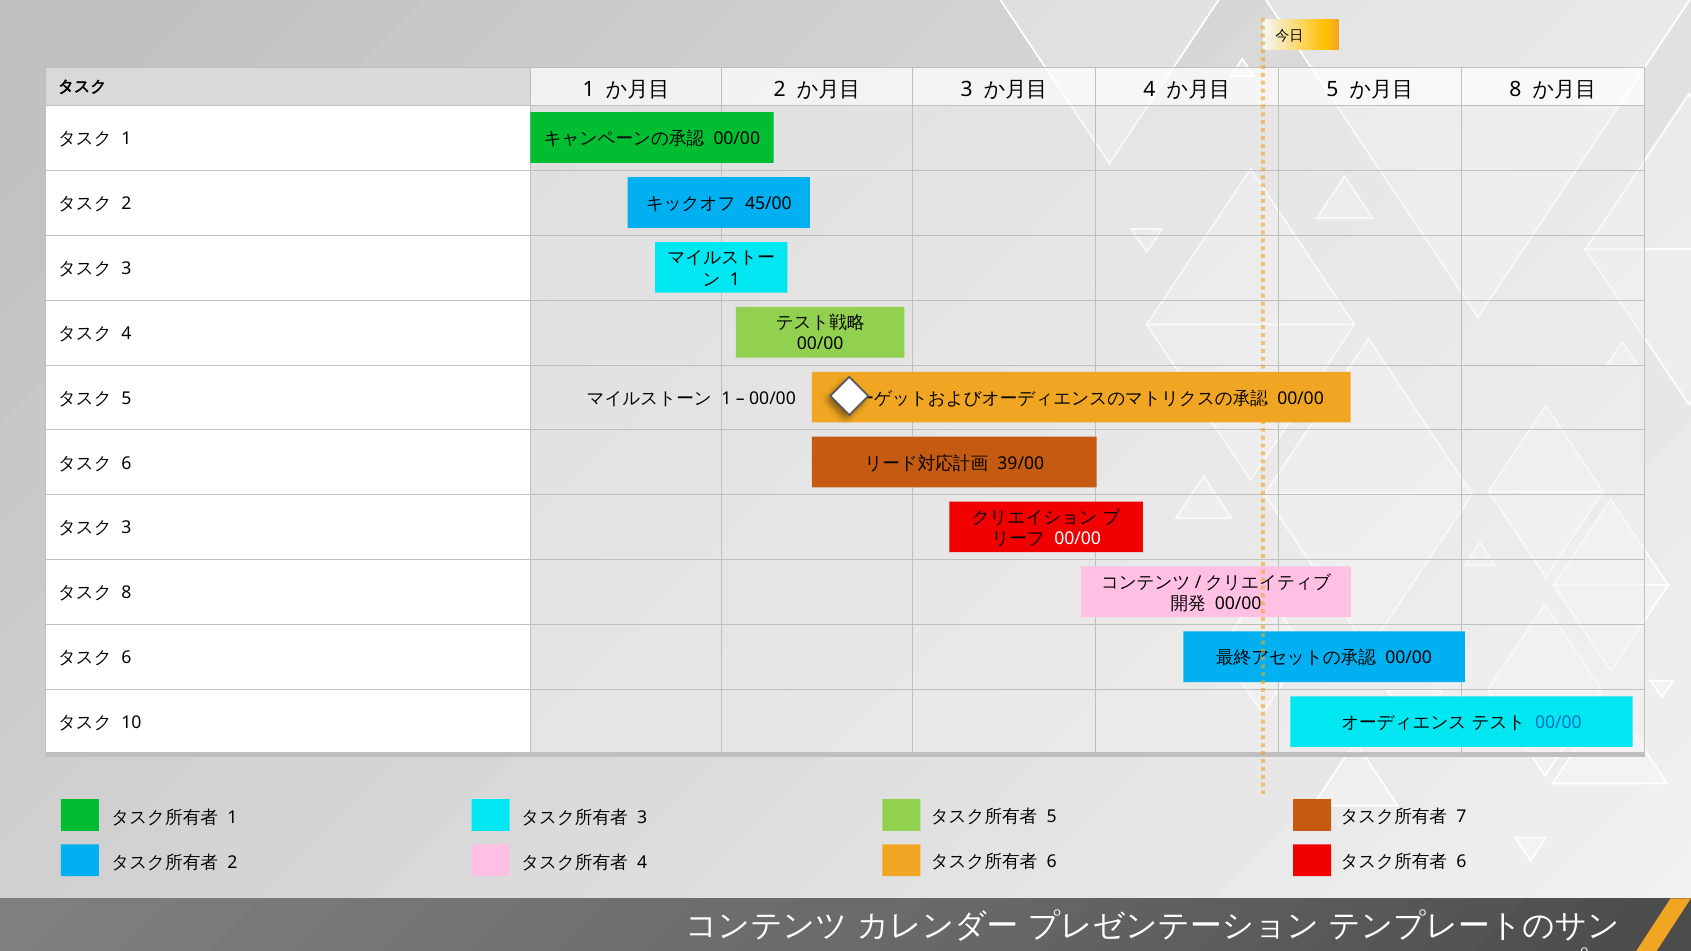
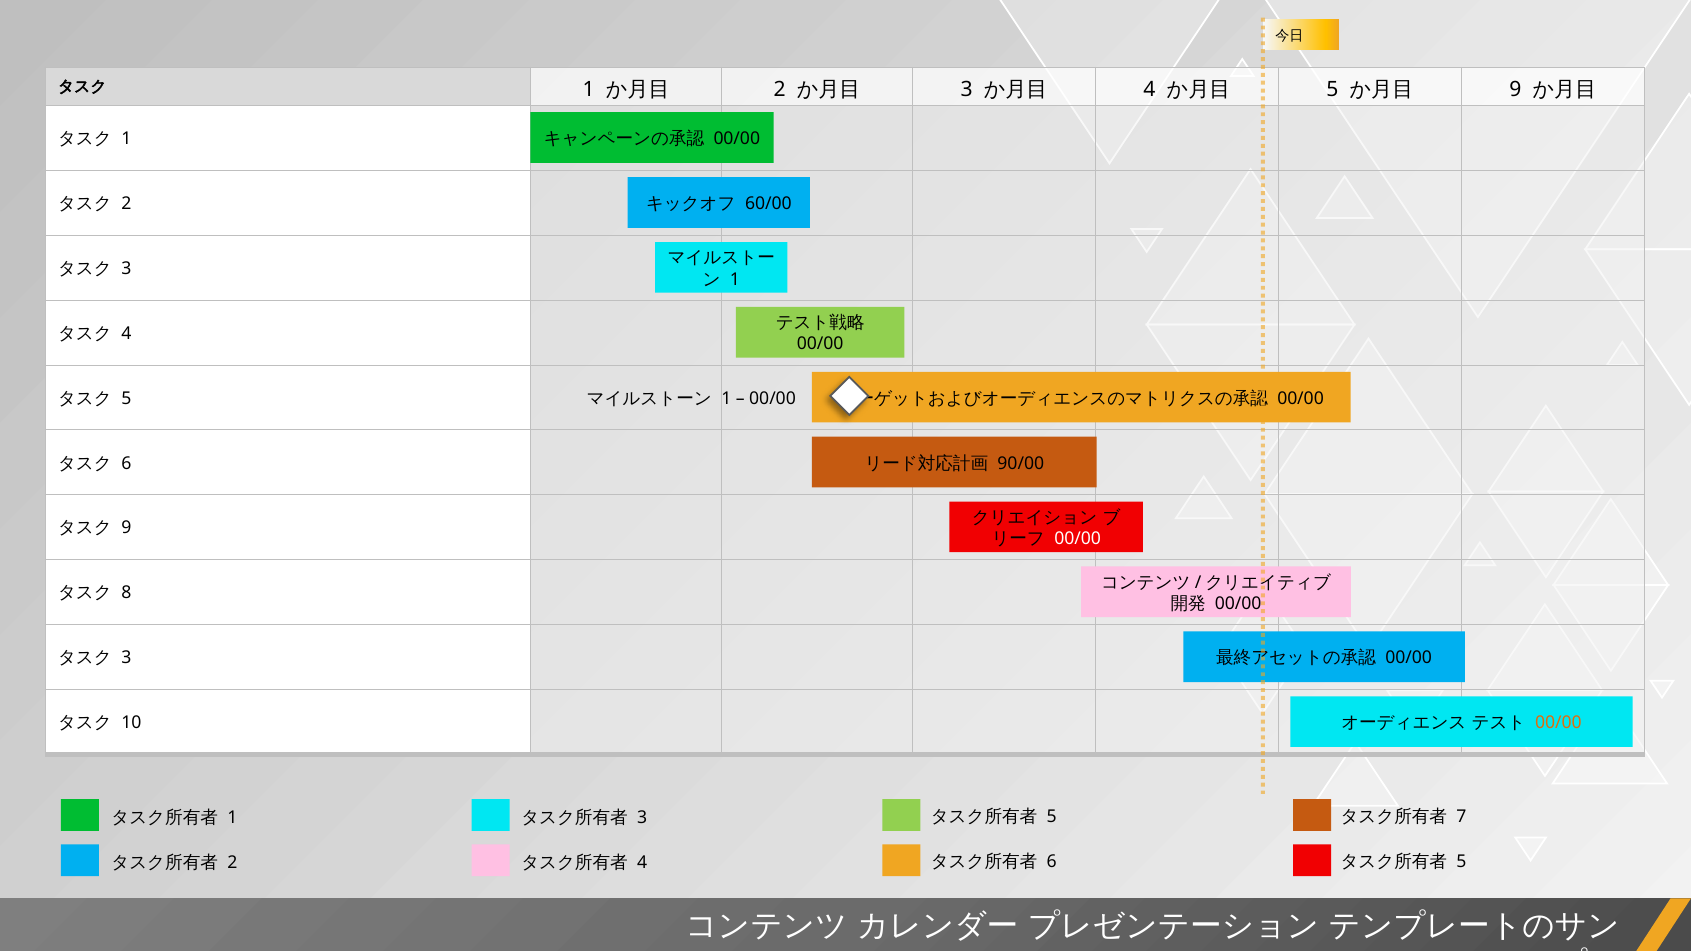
8: 8 -> 9 (1515, 89)
45/00: 45/00 -> 60/00 (768, 204)
39/00: 39/00 -> 90/00 (1021, 463)
3: 3 -> 9 (127, 528)
6: 6 -> 3 (127, 658)
00/00 colour: blue -> orange (1558, 723)
6: 6 -> 5 (1461, 862)
